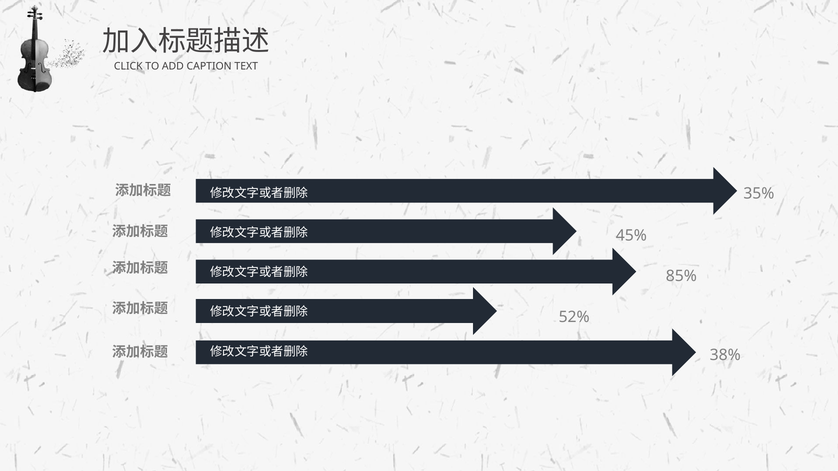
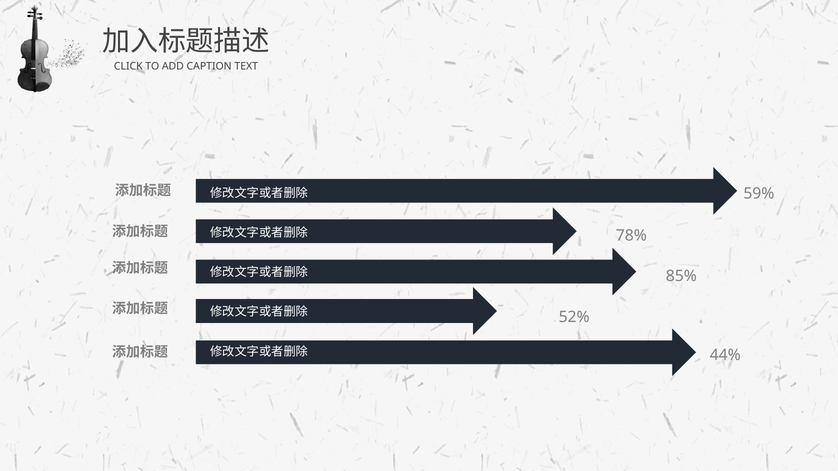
35%: 35% -> 59% (759, 194)
45%: 45% -> 78% (631, 236)
38%: 38% -> 44% (725, 356)
